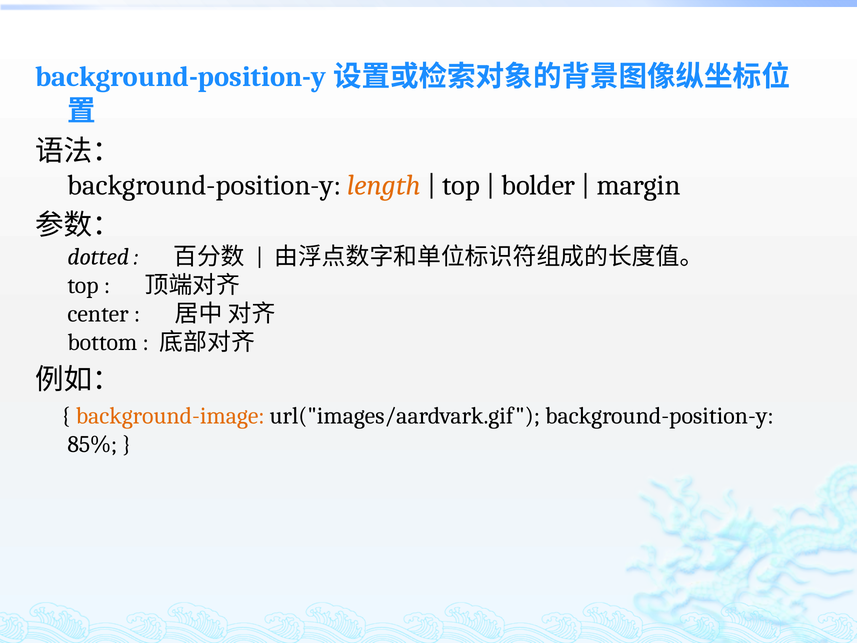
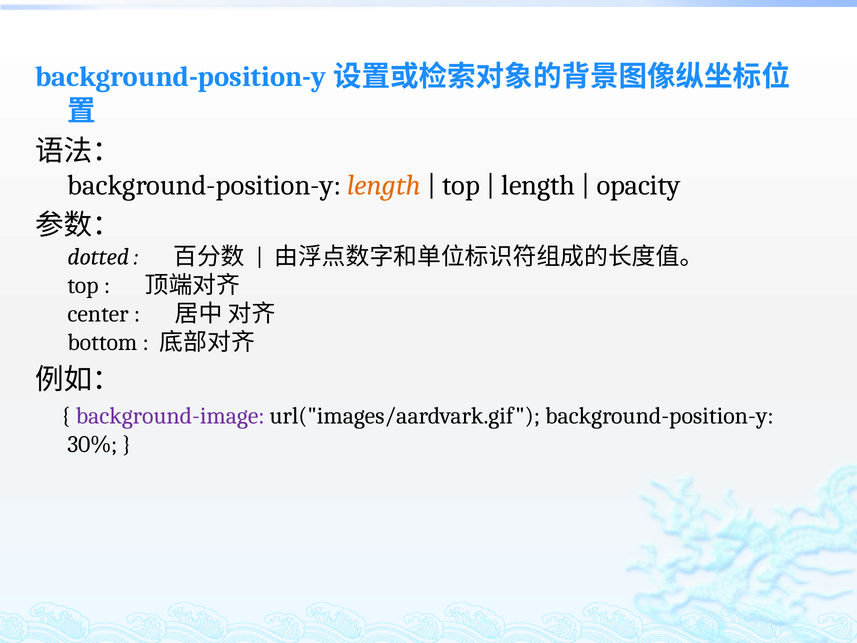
bolder: bolder -> length (538, 185)
margin: margin -> opacity (639, 185)
background-image colour: orange -> purple (170, 416)
85%: 85% -> 30% (92, 444)
